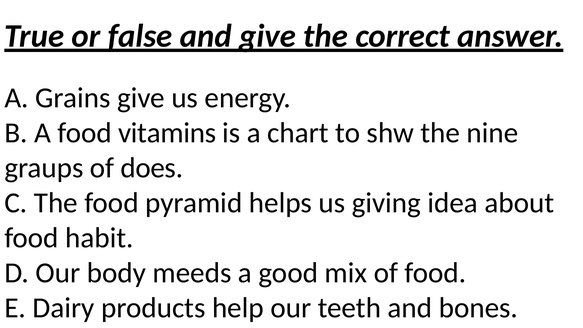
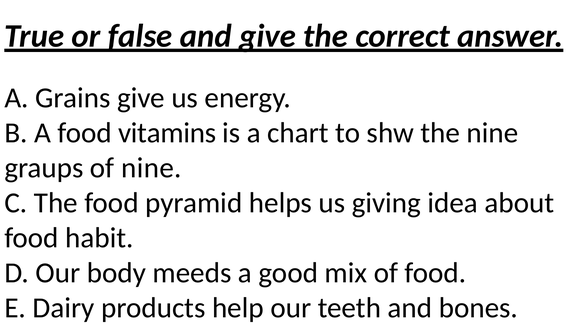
of does: does -> nine (151, 168)
